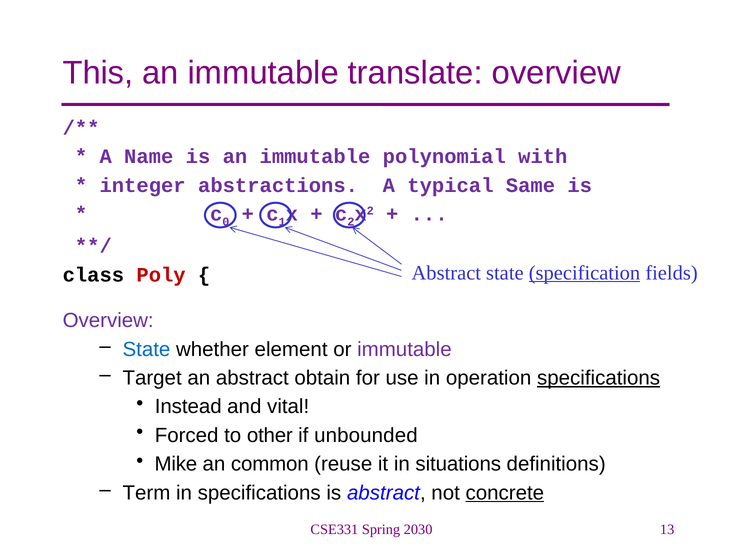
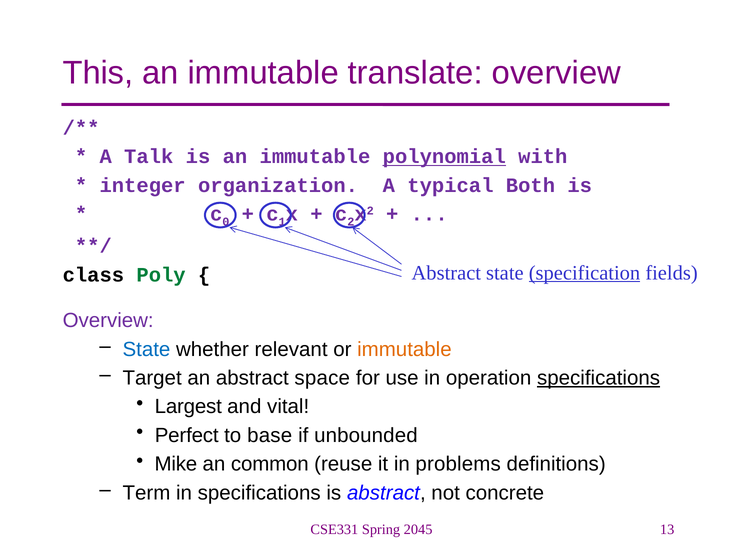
Name: Name -> Talk (149, 157)
polynomial underline: none -> present (444, 157)
abstractions: abstractions -> organization (278, 185)
Same: Same -> Both (530, 185)
Poly colour: red -> green (161, 275)
element: element -> relevant (291, 349)
immutable colour: purple -> orange (404, 349)
obtain: obtain -> space (322, 378)
Instead: Instead -> Largest (188, 407)
Forced: Forced -> Perfect (187, 435)
other: other -> base (270, 435)
situations: situations -> problems (458, 464)
concrete underline: present -> none (505, 493)
2030: 2030 -> 2045 (418, 529)
